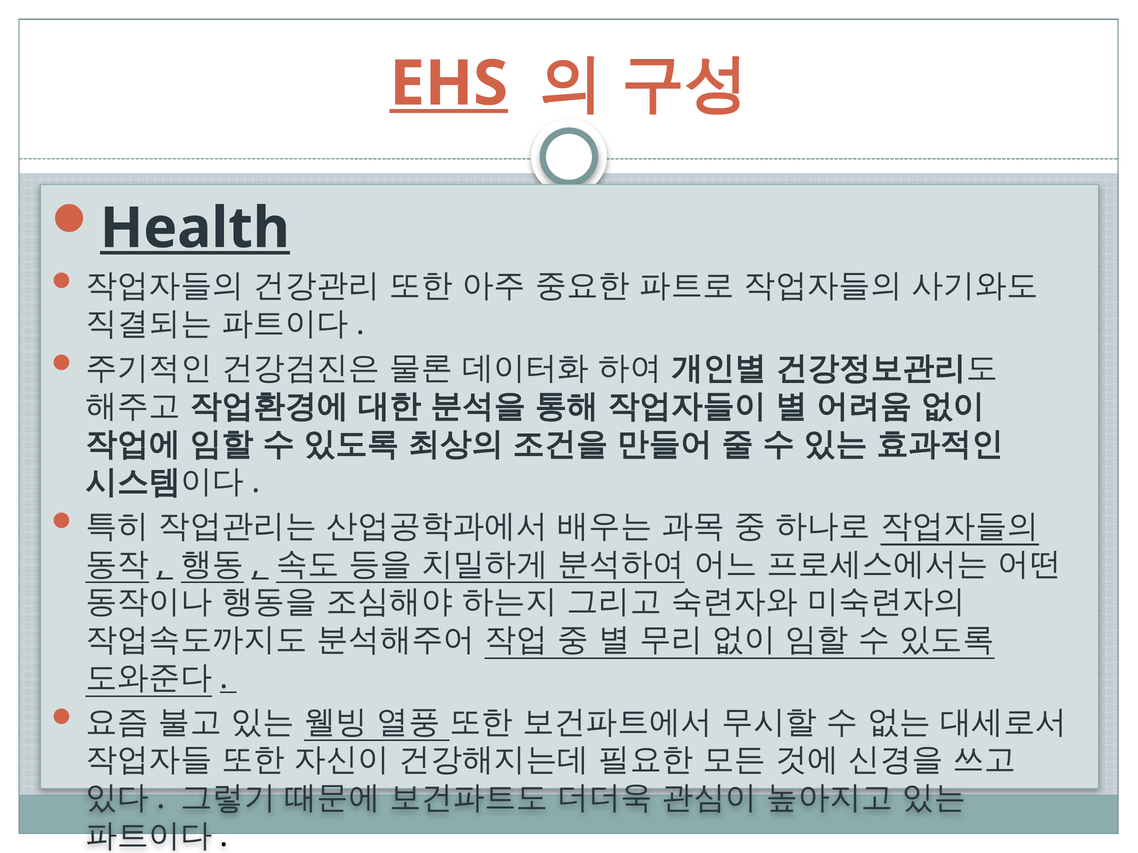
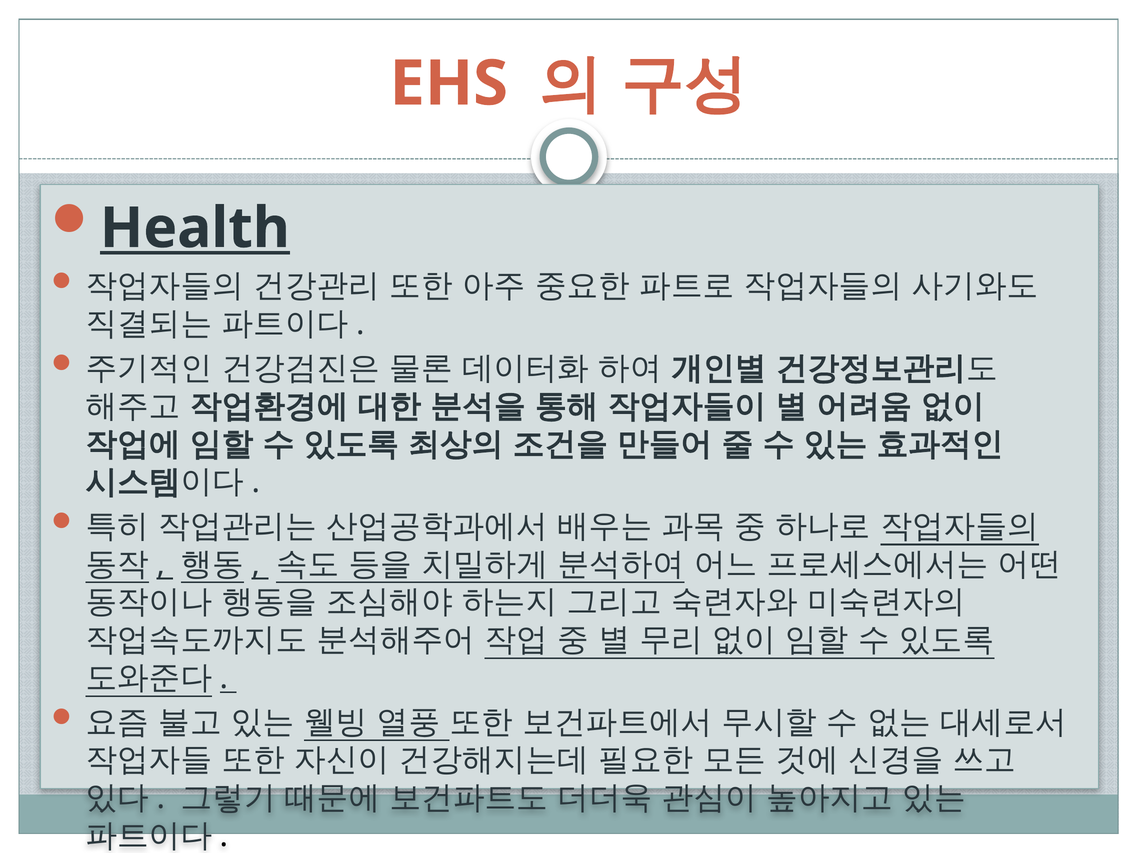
EHS underline: present -> none (449, 84)
